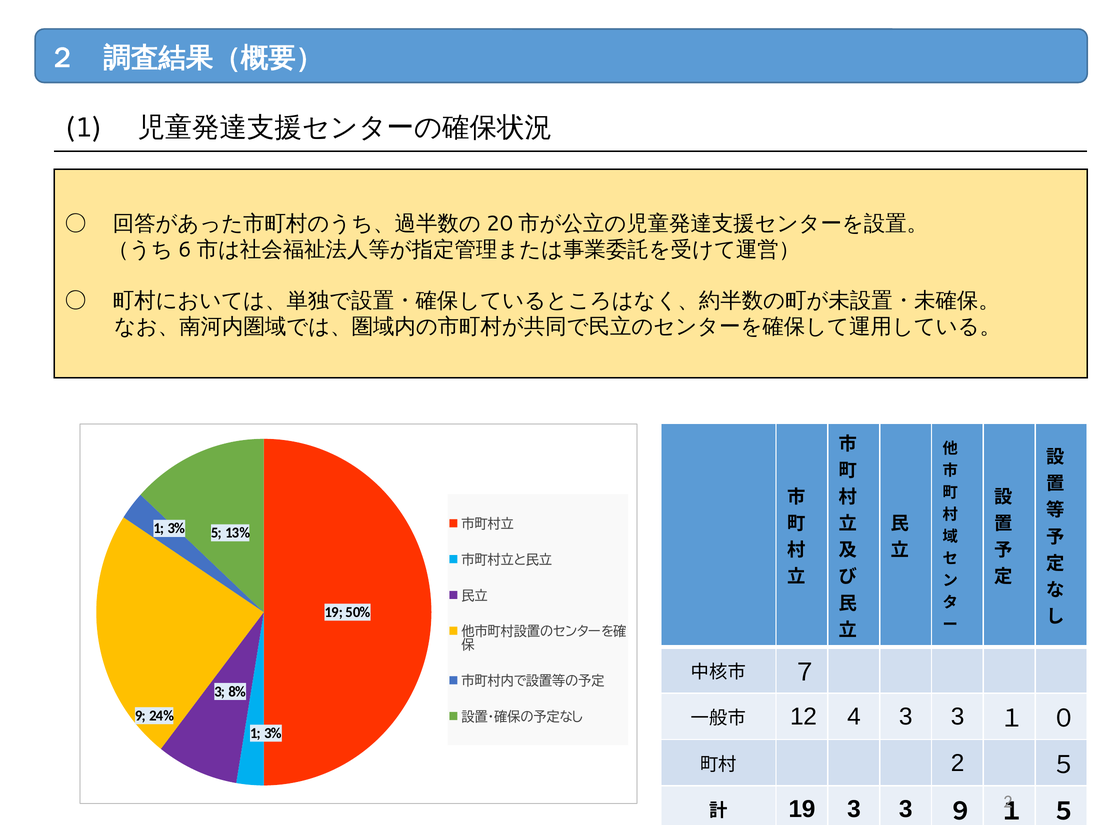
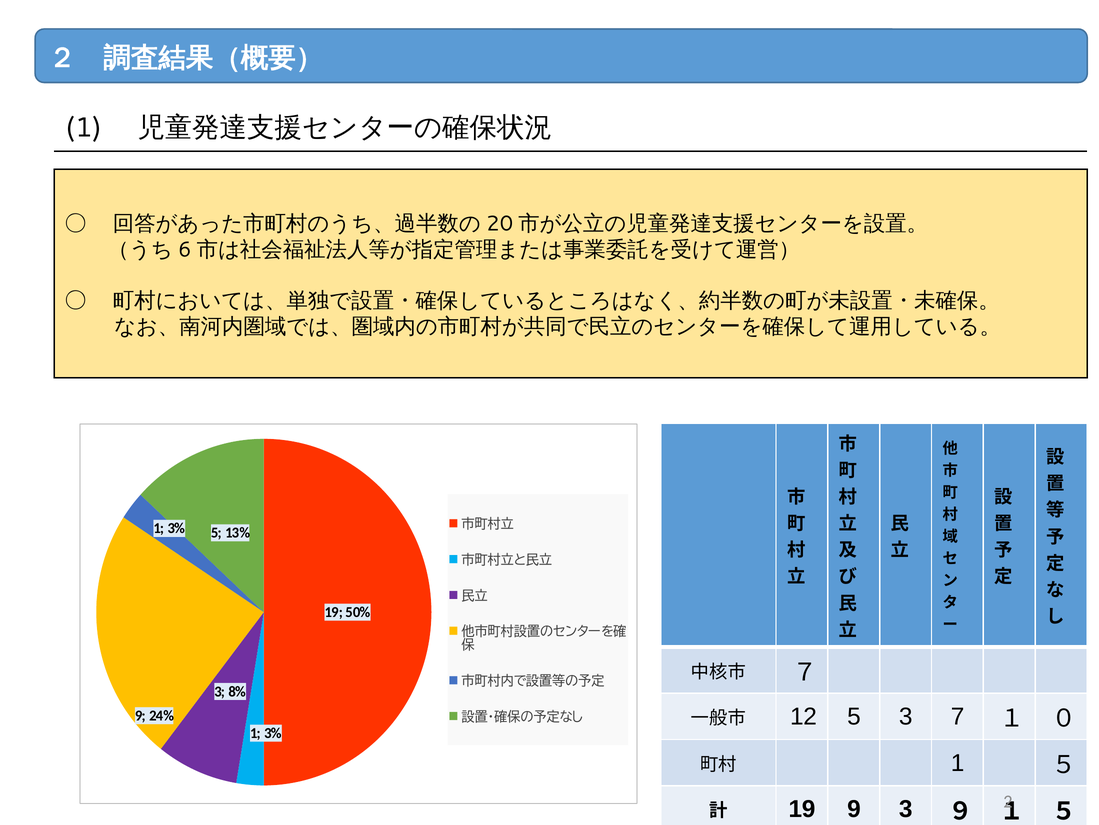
12 4: 4 -> 5 (854, 716)
3: 3 -> 7 (958, 716)
2: 2 -> 1 (958, 762)
19 3: 3 -> 9 (854, 808)
